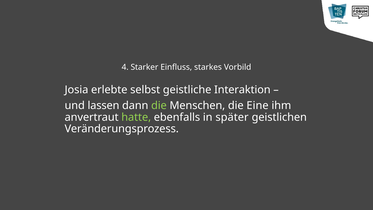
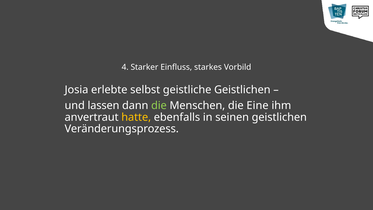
geistliche Interaktion: Interaktion -> Geistlichen (242, 90)
hatte colour: light green -> yellow (136, 117)
später: später -> seinen (232, 117)
